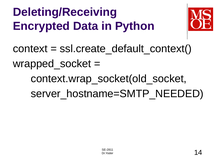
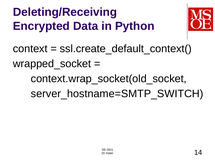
server_hostname=SMTP_NEEDED: server_hostname=SMTP_NEEDED -> server_hostname=SMTP_SWITCH (117, 94)
